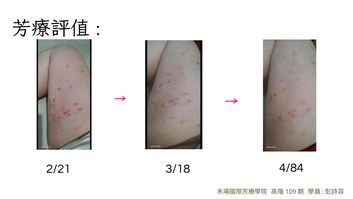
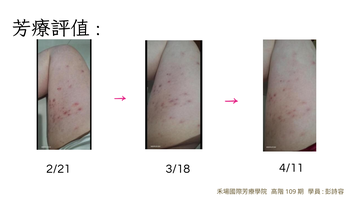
4/84: 4/84 -> 4/11 (291, 167)
